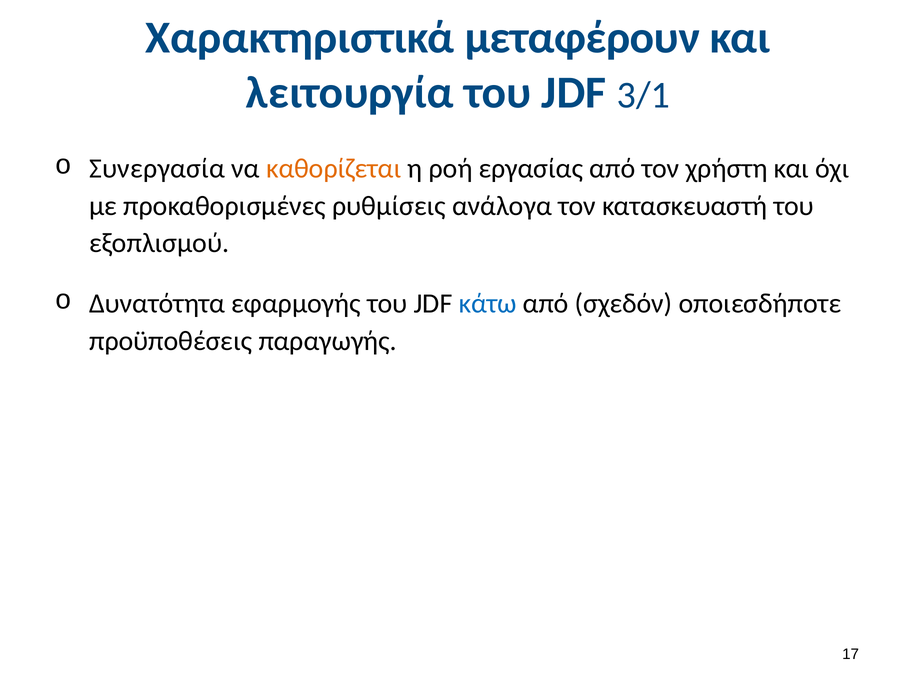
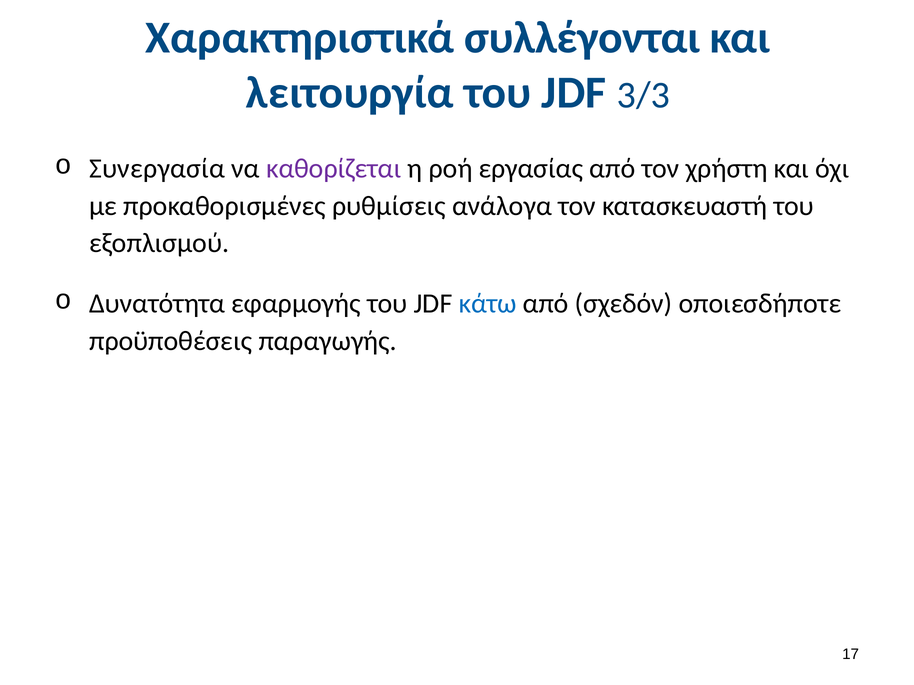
μεταφέρουν: μεταφέρουν -> συλλέγονται (582, 38)
3/1: 3/1 -> 3/3 (644, 95)
καθορίζεται colour: orange -> purple (334, 168)
